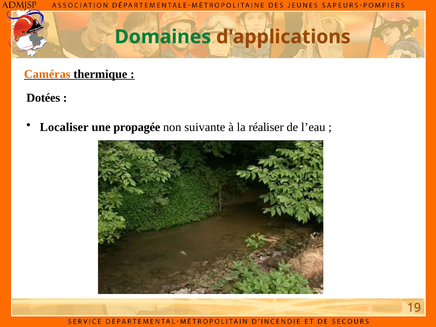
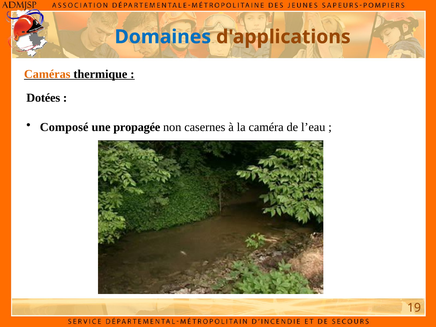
Domaines colour: green -> blue (163, 37)
Localiser: Localiser -> Composé (64, 127)
suivante: suivante -> casernes (205, 127)
réaliser: réaliser -> caméra (266, 127)
